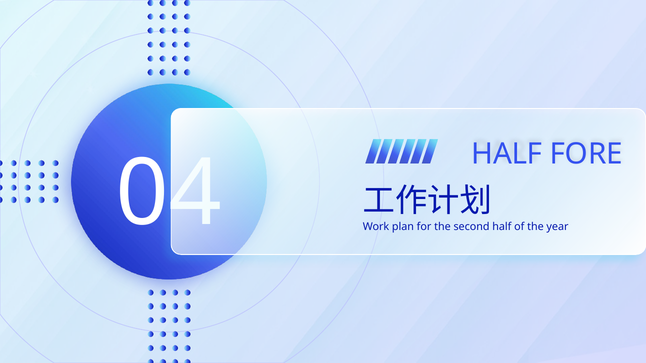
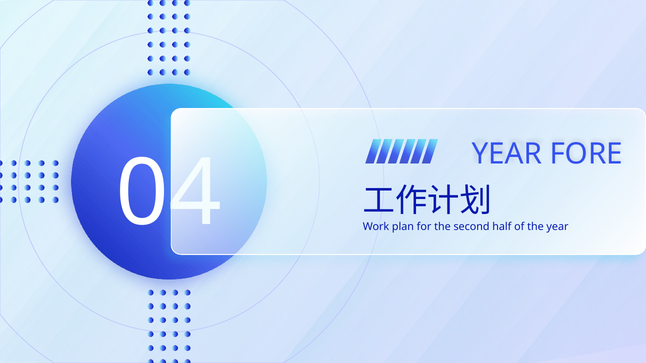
HALF: HALF -> YEAR (507, 154)
